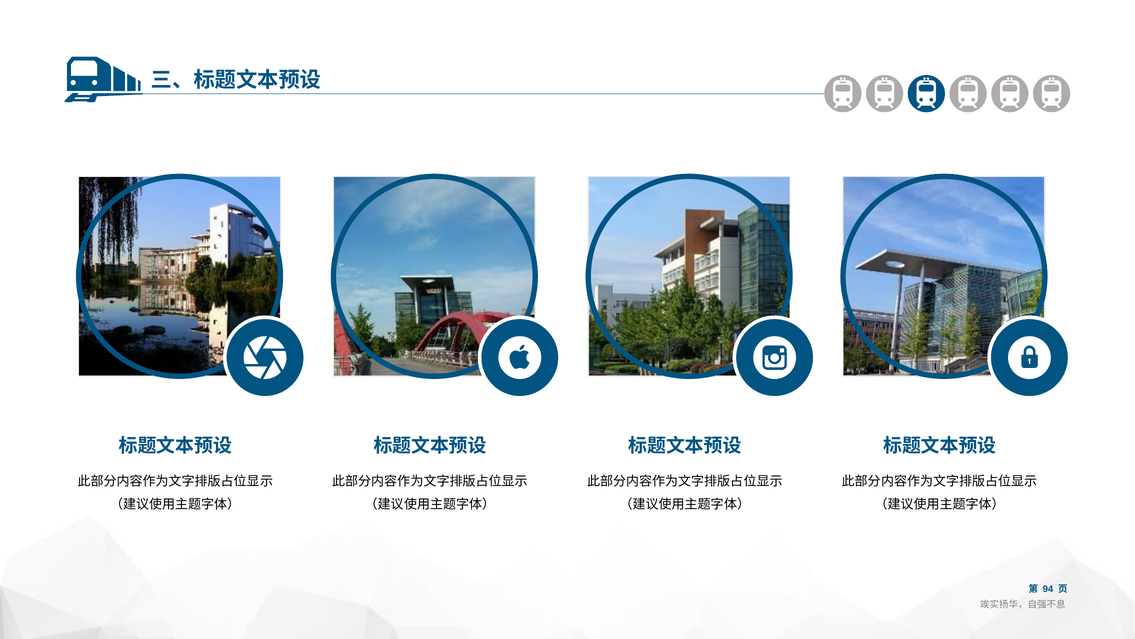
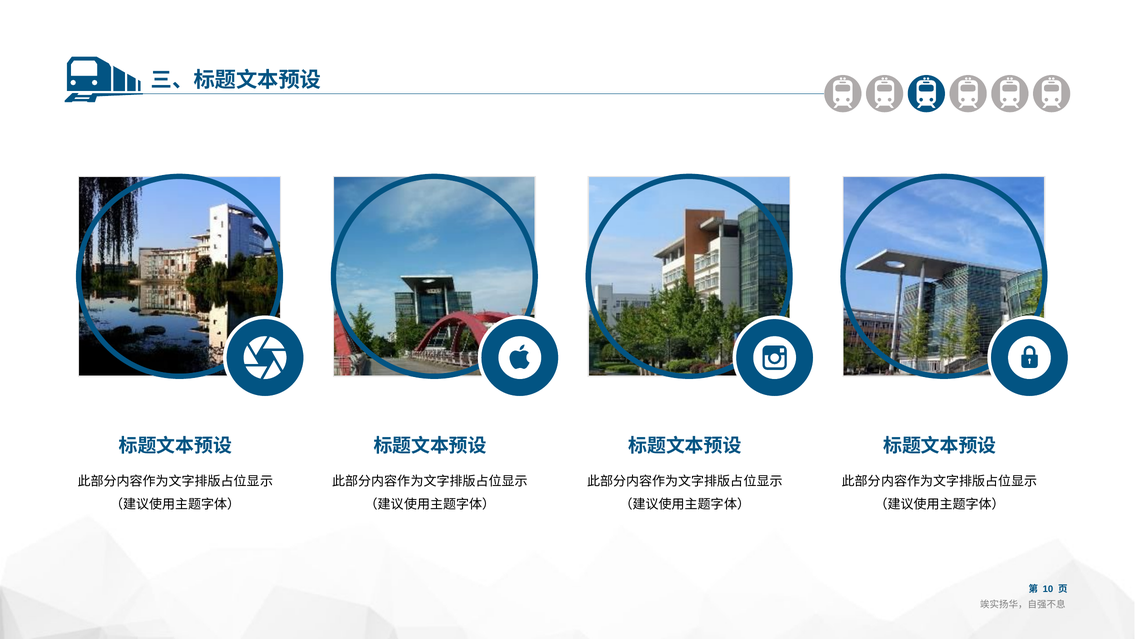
94: 94 -> 10 (1048, 588)
